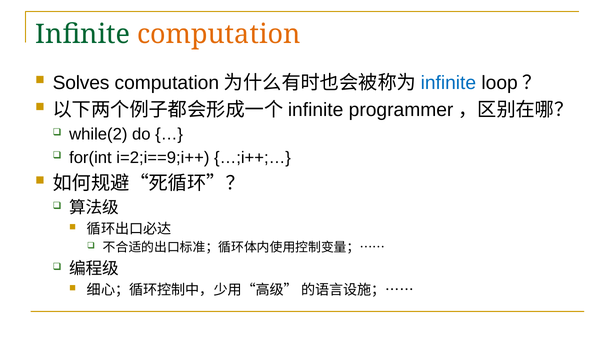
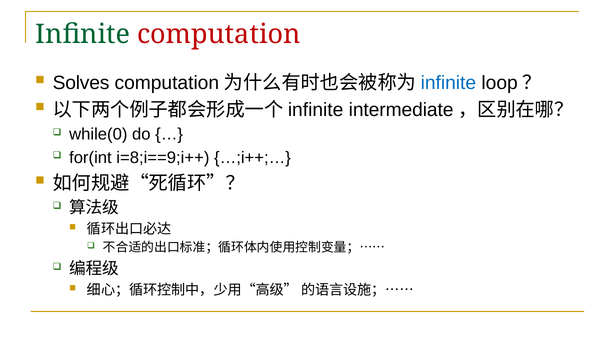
computation colour: orange -> red (219, 34)
programmer: programmer -> intermediate (401, 110)
while(2: while(2 -> while(0 (98, 134)
i=2;i==9;i++: i=2;i==9;i++ -> i=8;i==9;i++ (163, 158)
